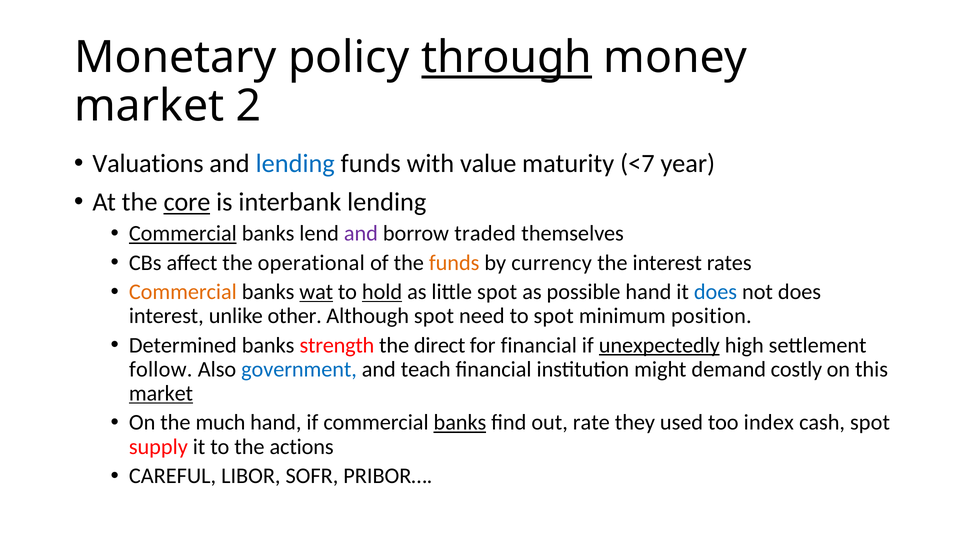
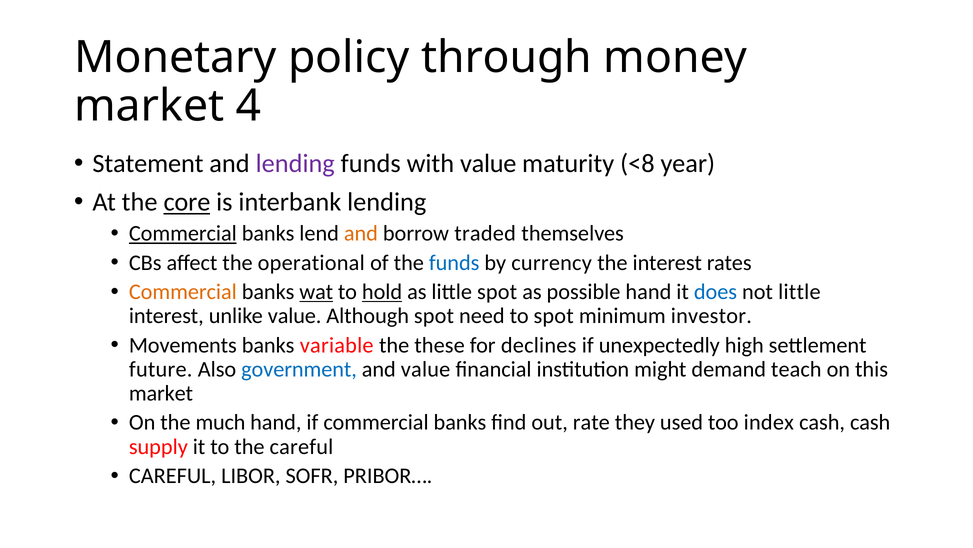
through underline: present -> none (507, 58)
2: 2 -> 4 (249, 106)
Valuations: Valuations -> Statement (148, 163)
lending colour: blue -> purple (295, 163)
<7: <7 -> <8 (637, 163)
and colour: purple -> orange (361, 233)
funds colour: orange -> blue (454, 262)
not does: does -> little (799, 292)
unlike other: other -> value (295, 316)
position: position -> investor (711, 316)
Determined: Determined -> Movements (183, 345)
strength: strength -> variable (337, 345)
direct: direct -> these (440, 345)
for financial: financial -> declines (539, 345)
unexpectedly underline: present -> none (659, 345)
follow: follow -> future (161, 369)
and teach: teach -> value (426, 369)
costly: costly -> teach (796, 369)
market underline: present -> none (161, 393)
banks underline: present -> none (460, 422)
cash spot: spot -> cash (870, 422)
the actions: actions -> careful (301, 446)
